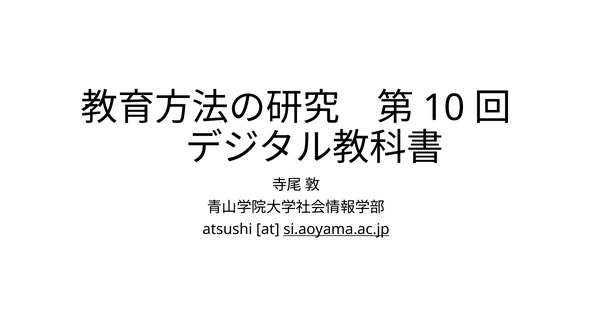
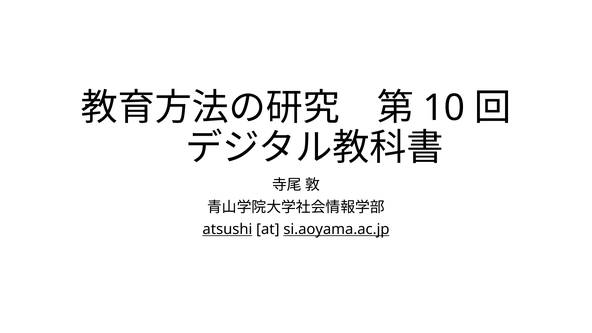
atsushi underline: none -> present (227, 229)
